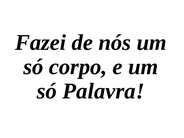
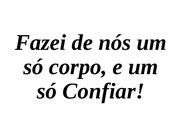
Palavra: Palavra -> Confiar (103, 91)
